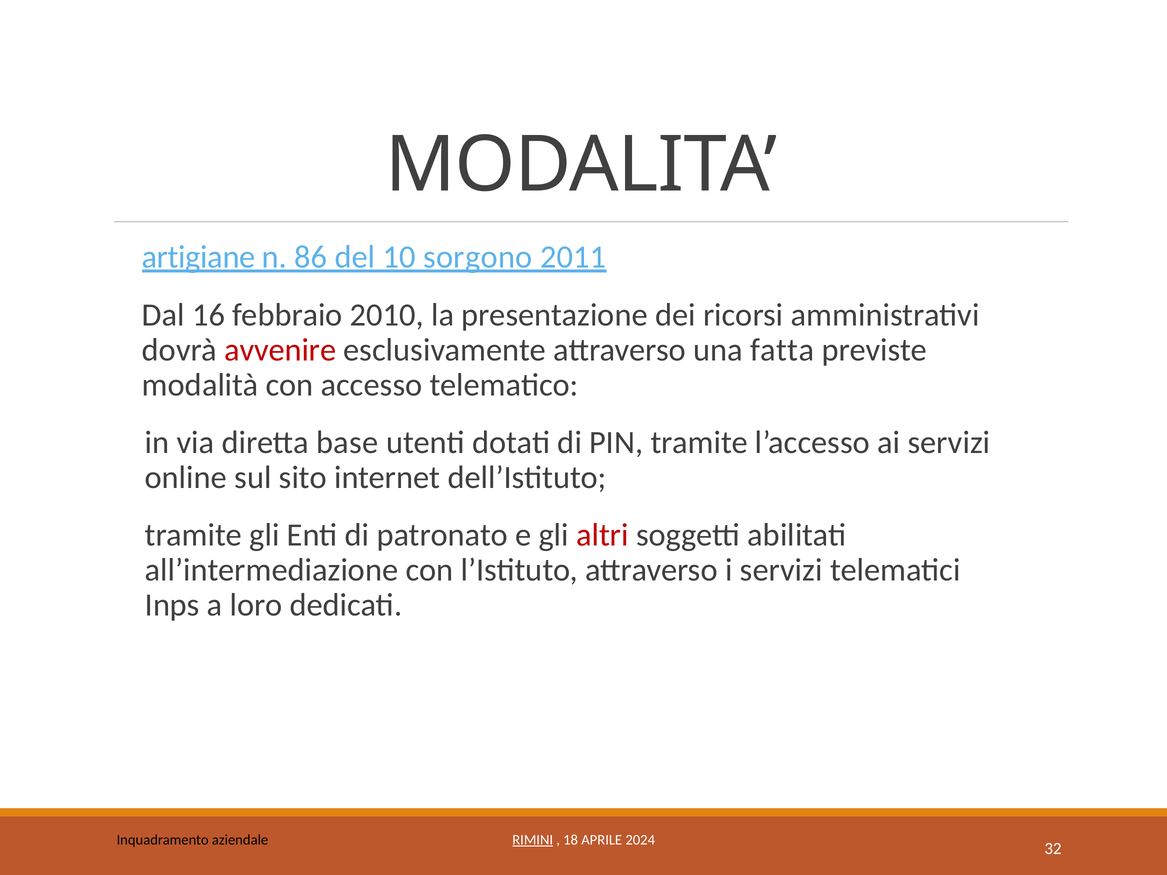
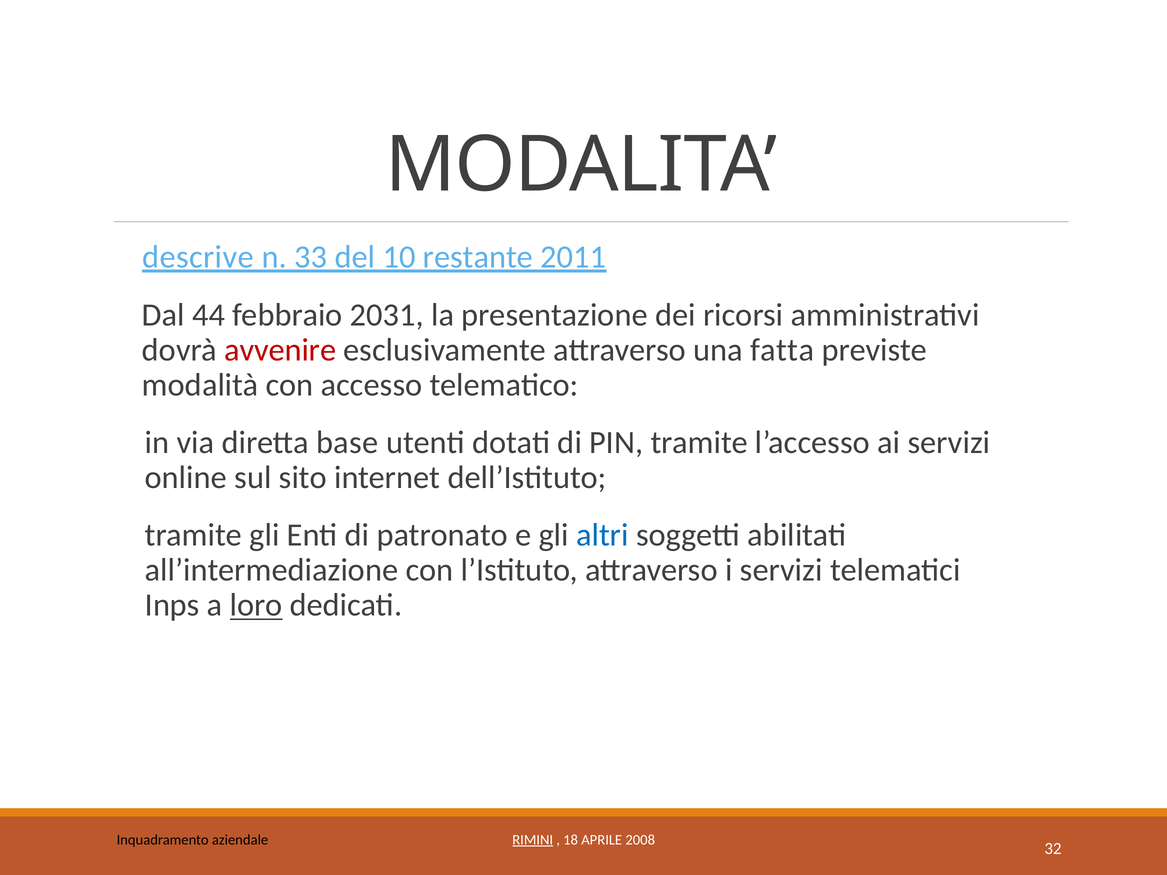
artigiane: artigiane -> descrive (198, 257)
86: 86 -> 33 (311, 257)
sorgono: sorgono -> restante (478, 257)
16: 16 -> 44 (209, 315)
2010: 2010 -> 2031 (387, 315)
altri colour: red -> blue (602, 535)
loro underline: none -> present (256, 605)
2024: 2024 -> 2008 (640, 840)
